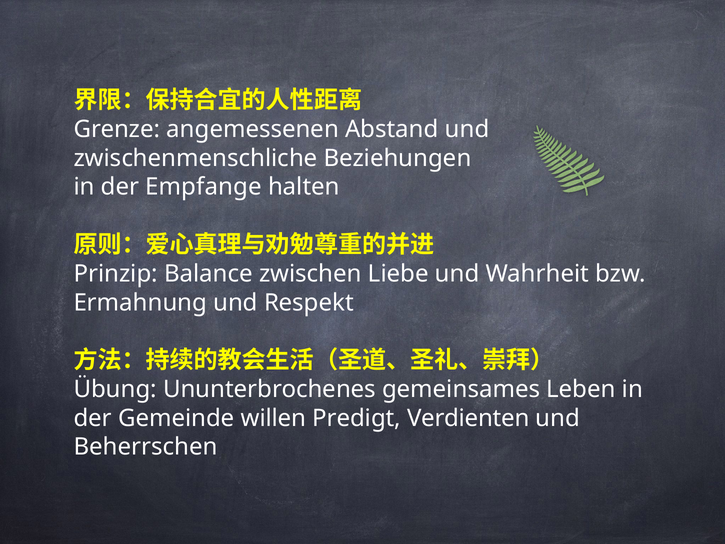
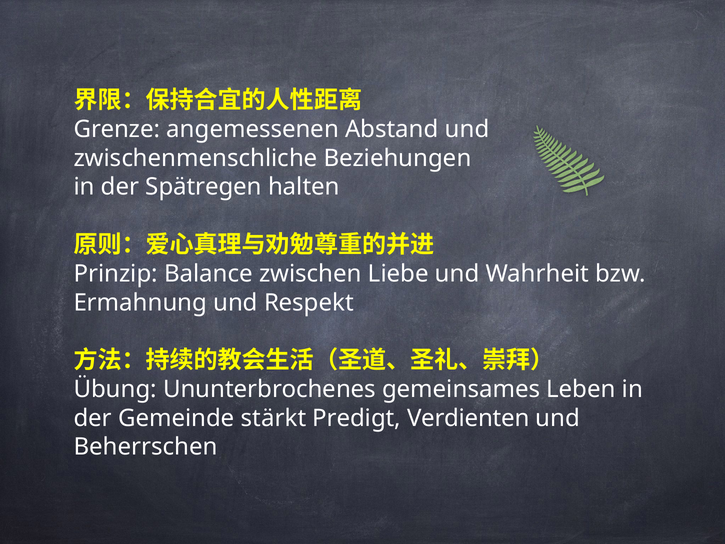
Empfange: Empfange -> Spätregen (204, 187)
willen: willen -> stärkt (274, 418)
